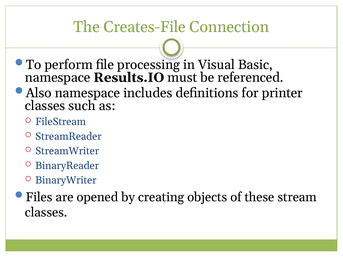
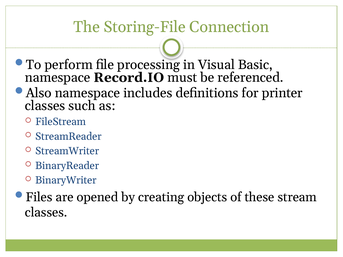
Creates-File: Creates-File -> Storing-File (145, 27)
Results.IO: Results.IO -> Record.IO (129, 78)
